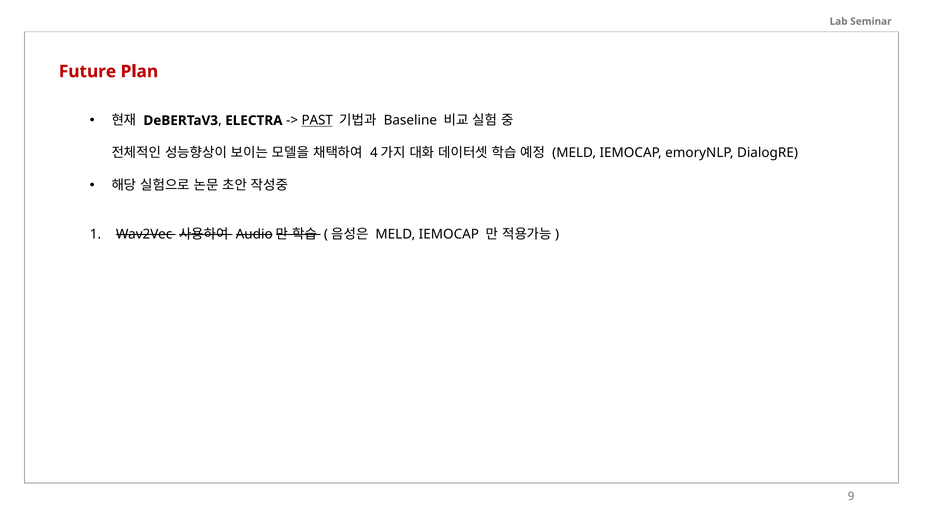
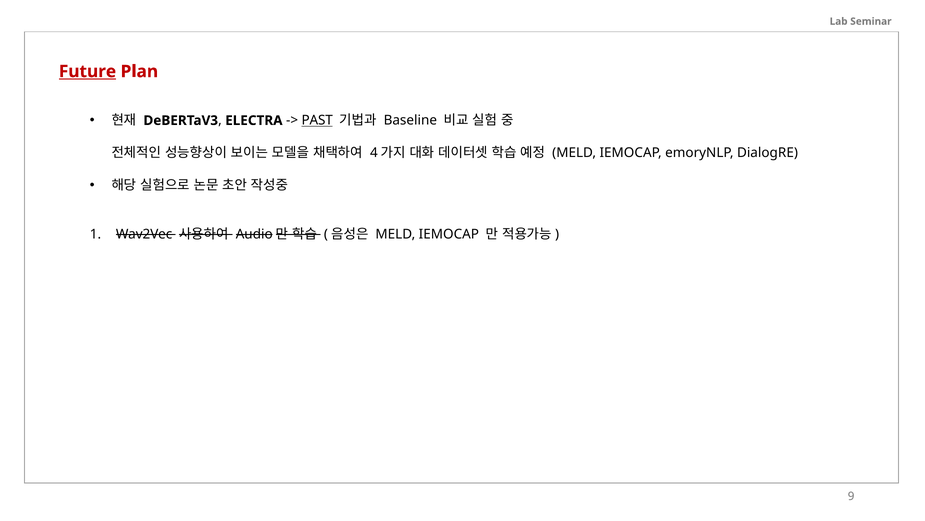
Future underline: none -> present (87, 71)
